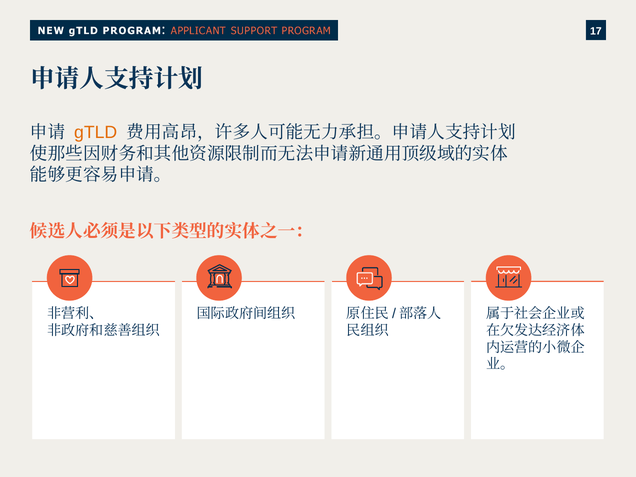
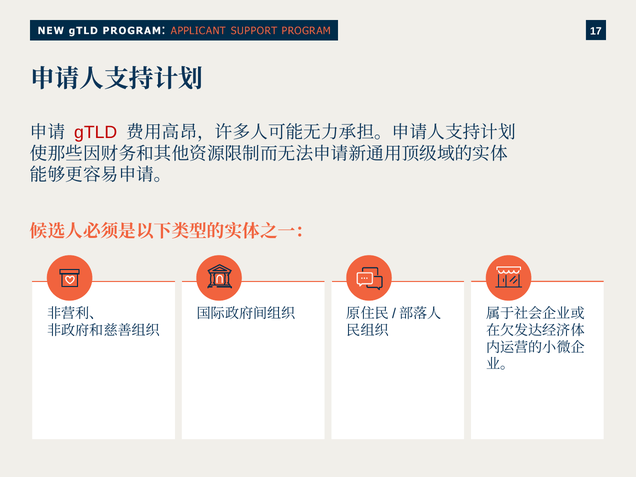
gTLD colour: orange -> red (96, 133)
